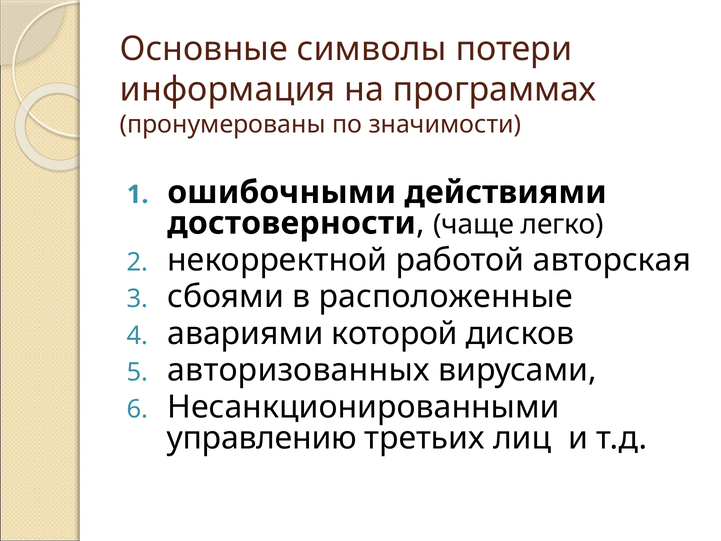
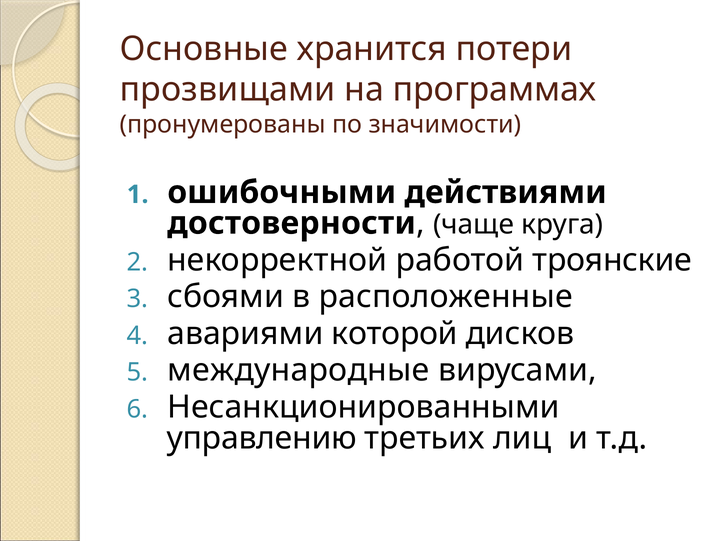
символы: символы -> хранится (372, 49)
информация: информация -> прозвищами (228, 90)
легко: легко -> круга (562, 224)
авторская: авторская -> троянские (612, 260)
авторизованных: авторизованных -> международные (298, 370)
